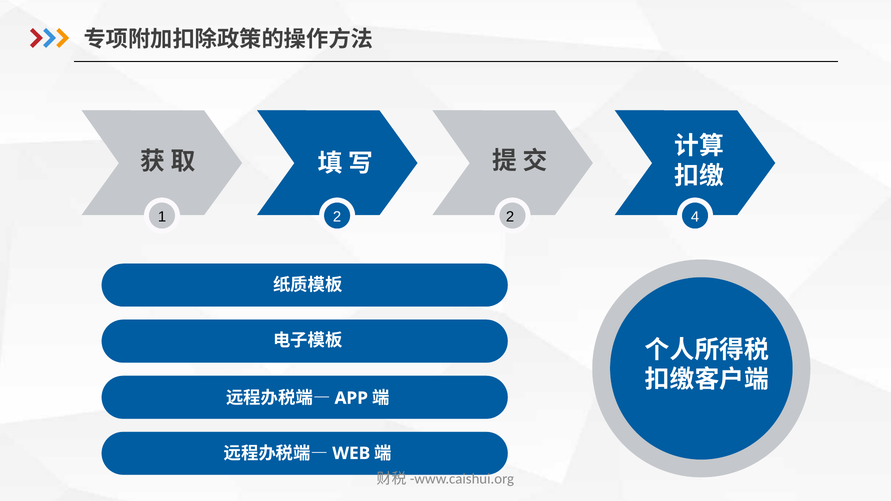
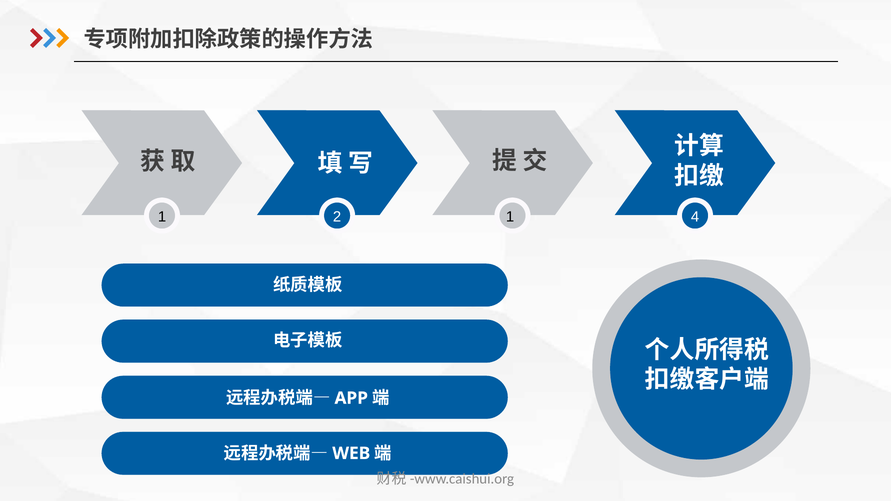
2 2: 2 -> 1 (510, 217)
